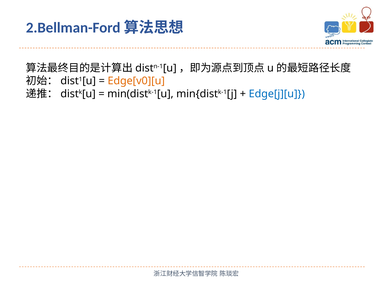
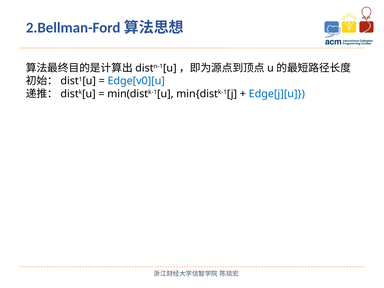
Edge[v0][u colour: orange -> blue (136, 81)
